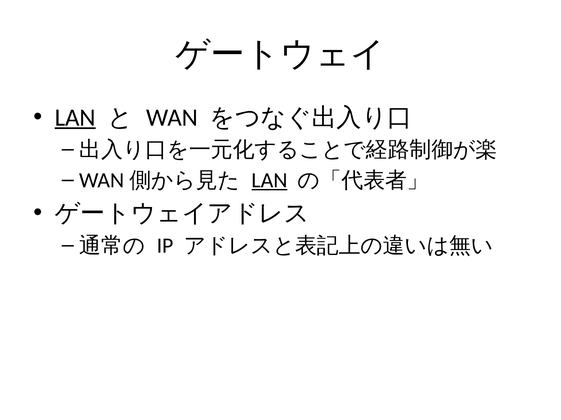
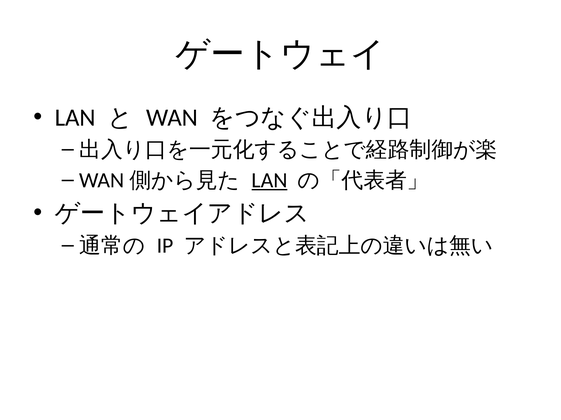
LAN underline: present -> none (75, 118)
